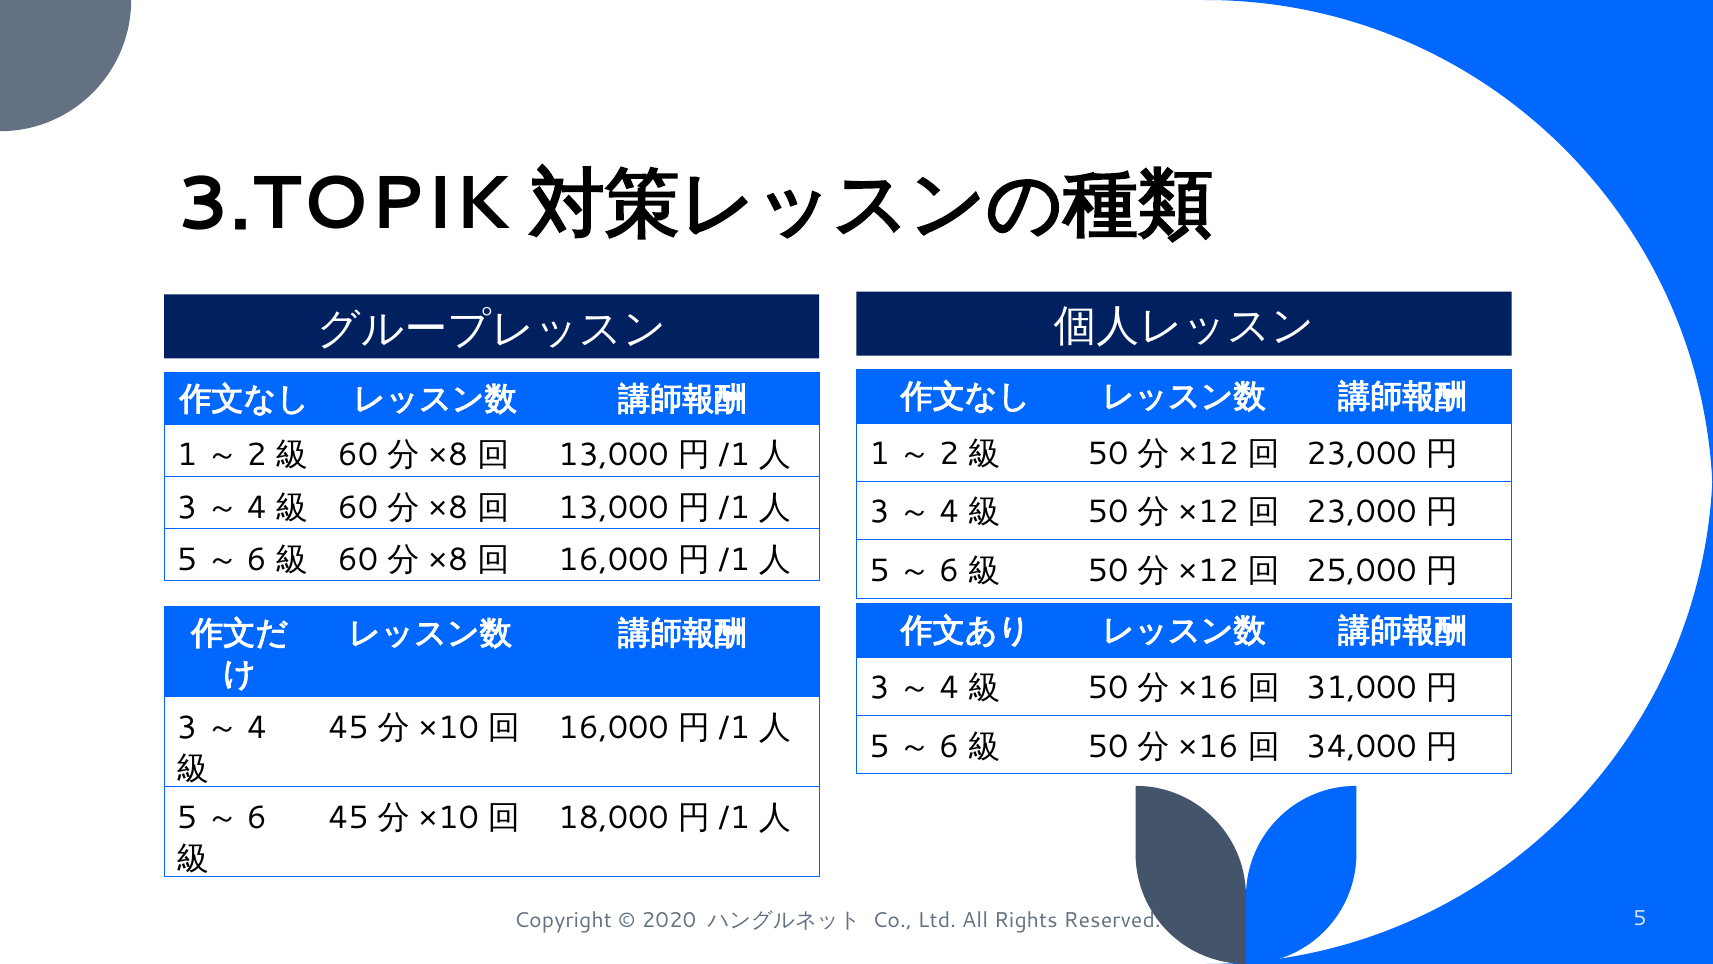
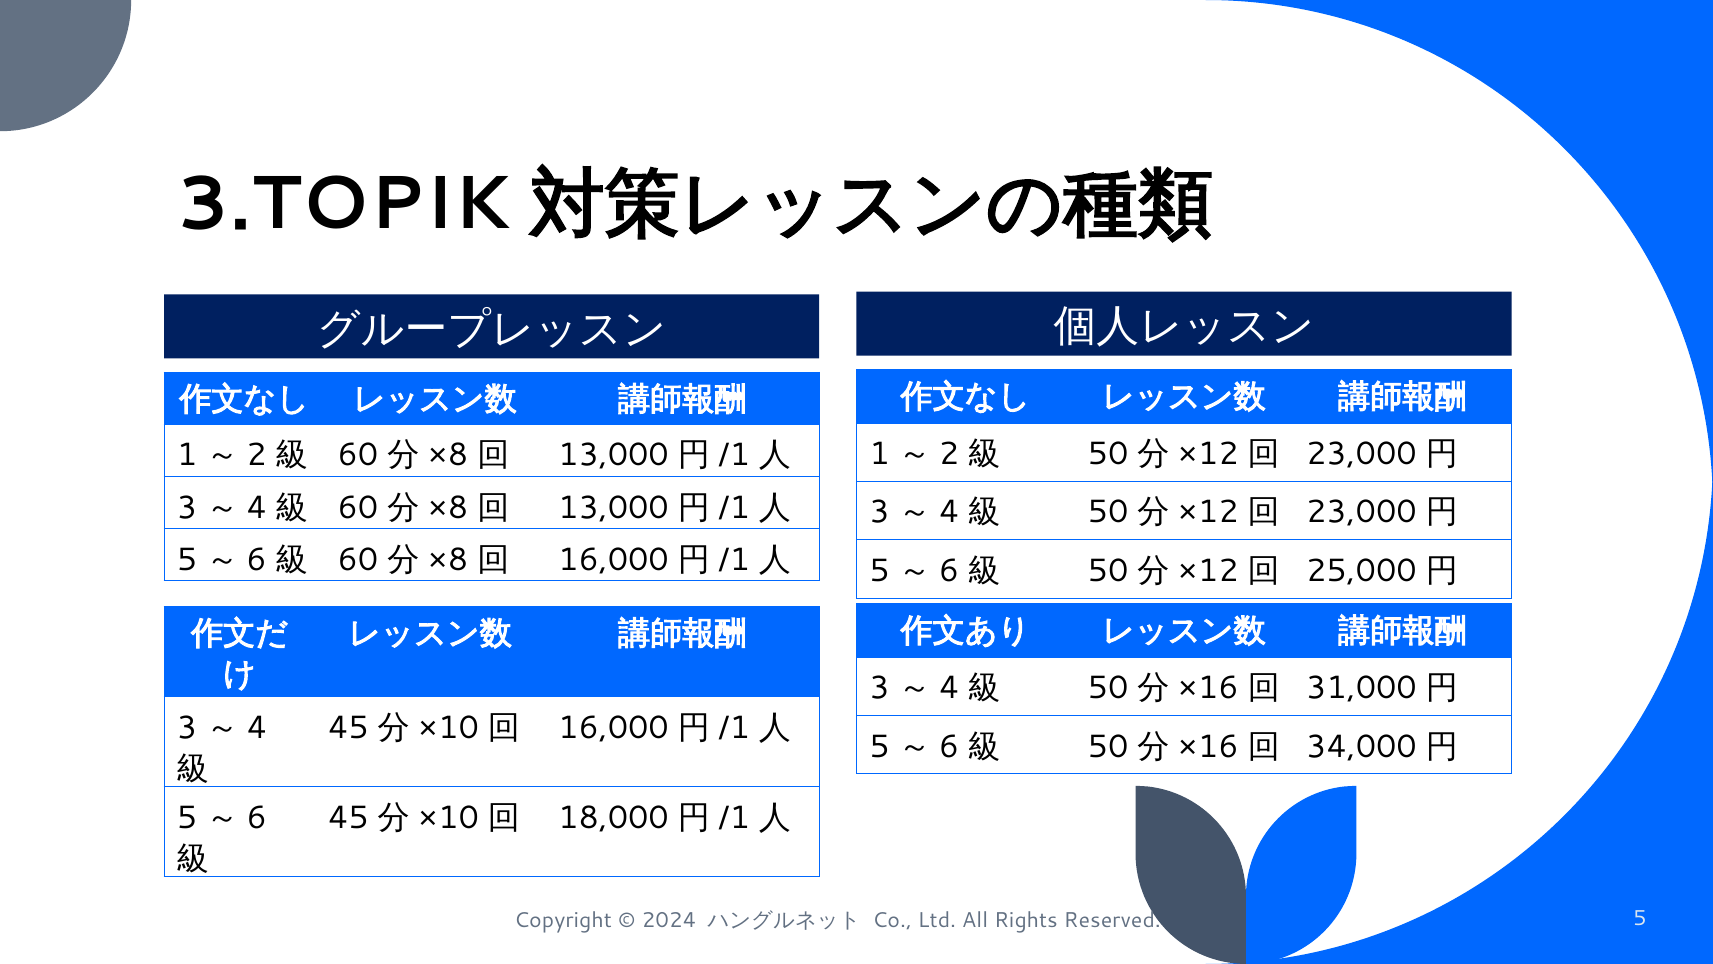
2020: 2020 -> 2024 (669, 920)
